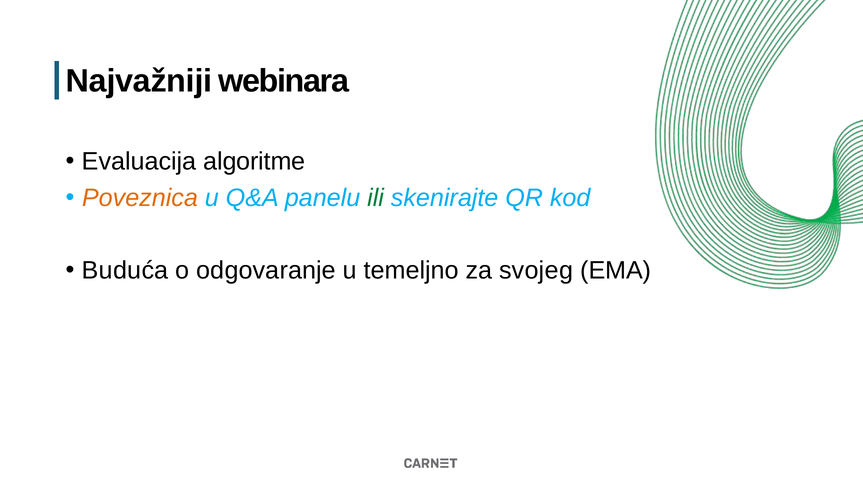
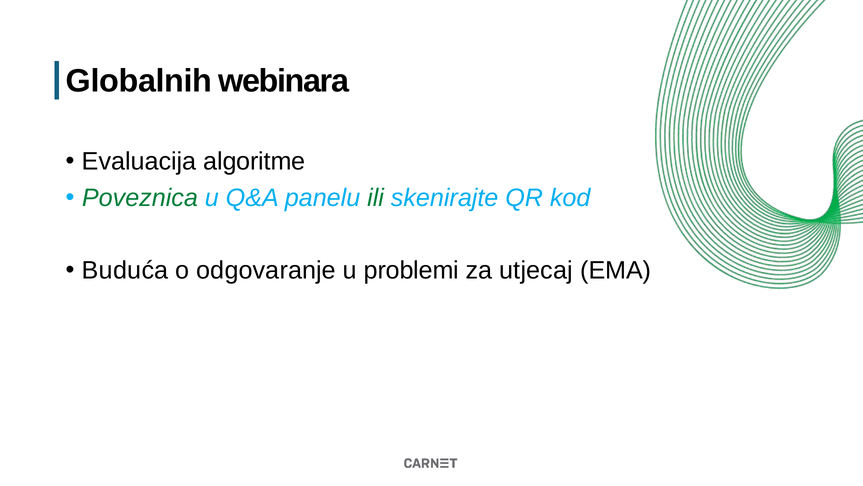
Najvažniji: Najvažniji -> Globalnih (139, 81)
Poveznica colour: orange -> green (140, 198)
temeljno: temeljno -> problemi (411, 270)
svojeg: svojeg -> utjecaj (536, 270)
